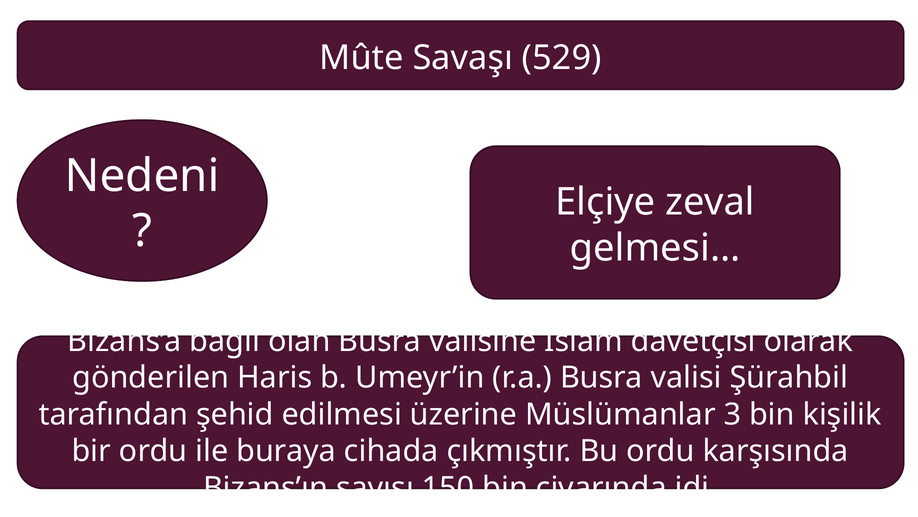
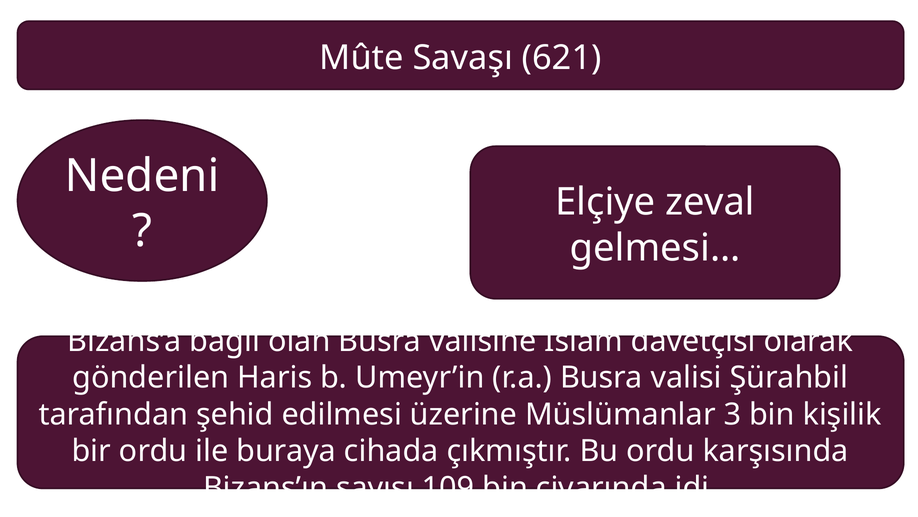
529: 529 -> 621 (562, 58)
150: 150 -> 109 (448, 487)
